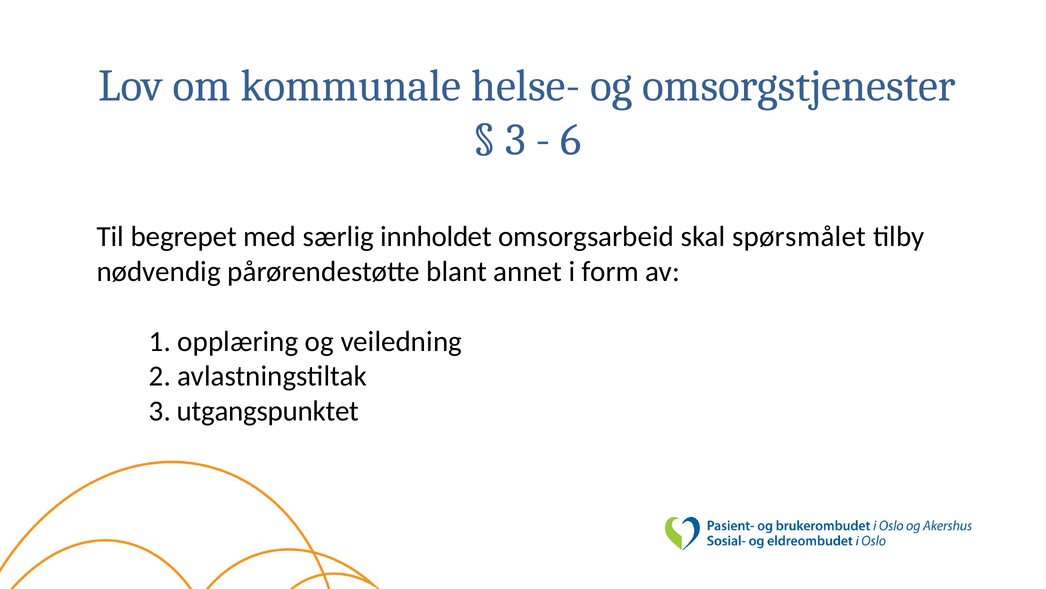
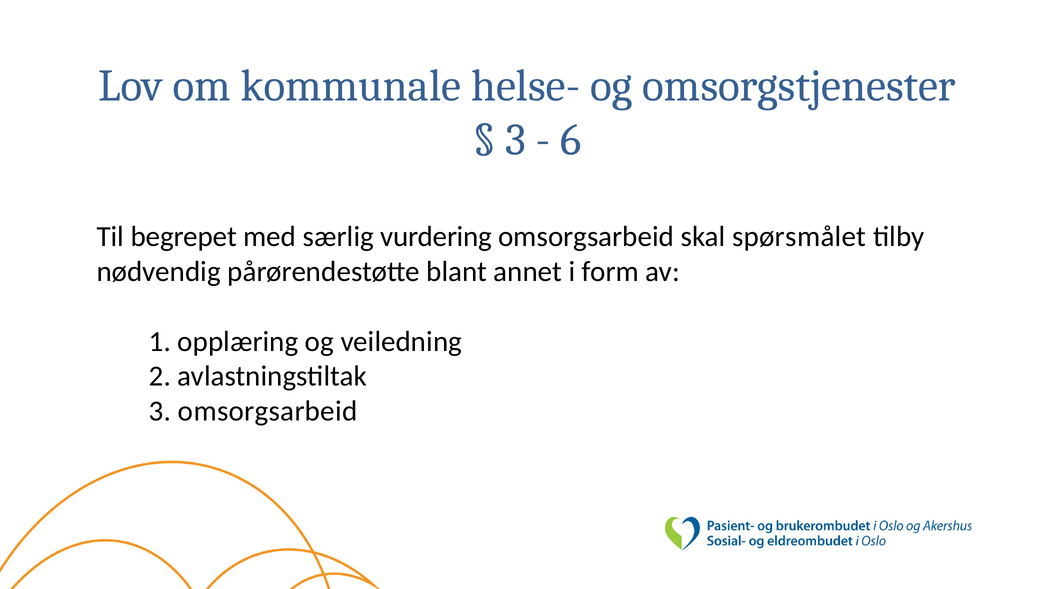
innholdet: innholdet -> vurdering (436, 236)
3 utgangspunktet: utgangspunktet -> omsorgsarbeid (268, 411)
